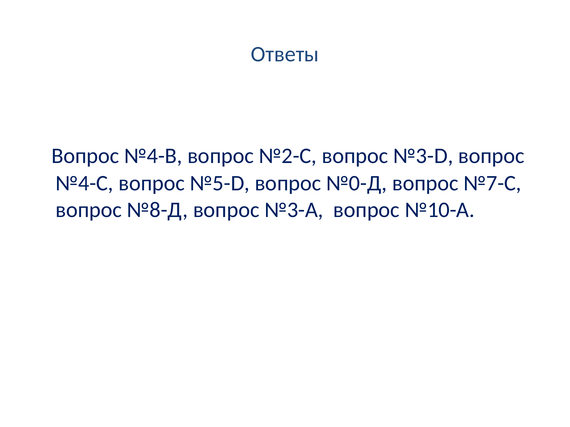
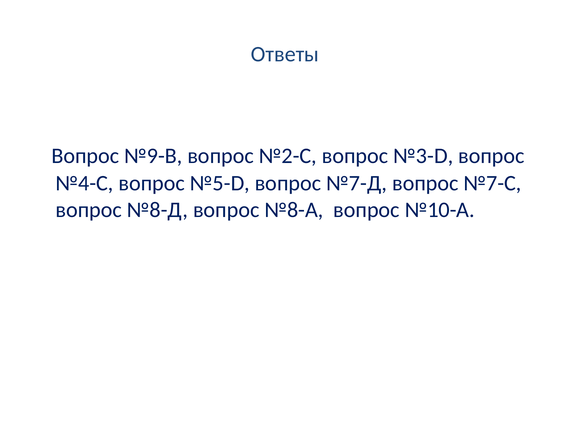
№4-В: №4-В -> №9-В (153, 156)
№0-Д: №0-Д -> №7-Д (357, 183)
№3-А: №3-А -> №8-А (294, 210)
